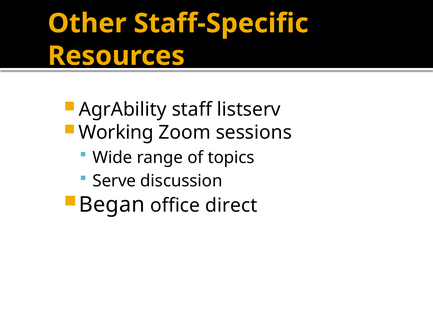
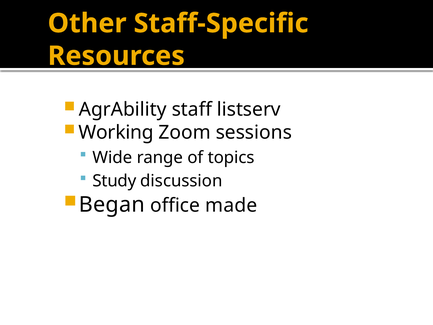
Serve: Serve -> Study (114, 181)
direct: direct -> made (231, 205)
